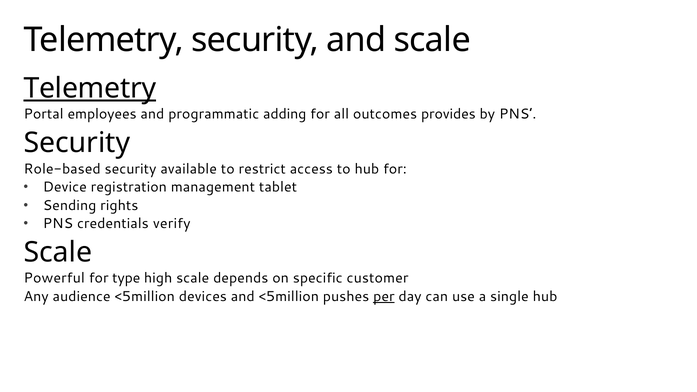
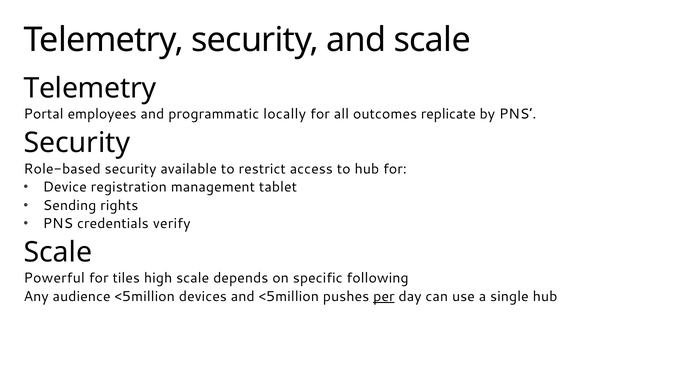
Telemetry underline: present -> none (90, 88)
adding: adding -> locally (285, 114)
provides: provides -> replicate (448, 114)
type: type -> tiles (126, 278)
customer: customer -> following (378, 278)
